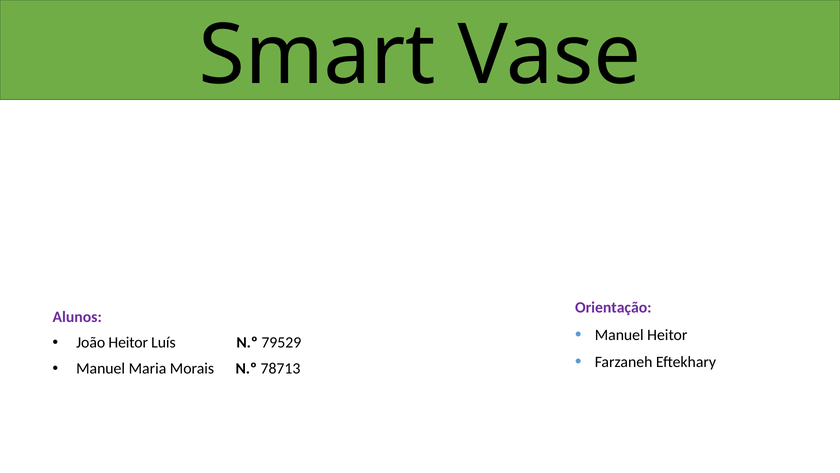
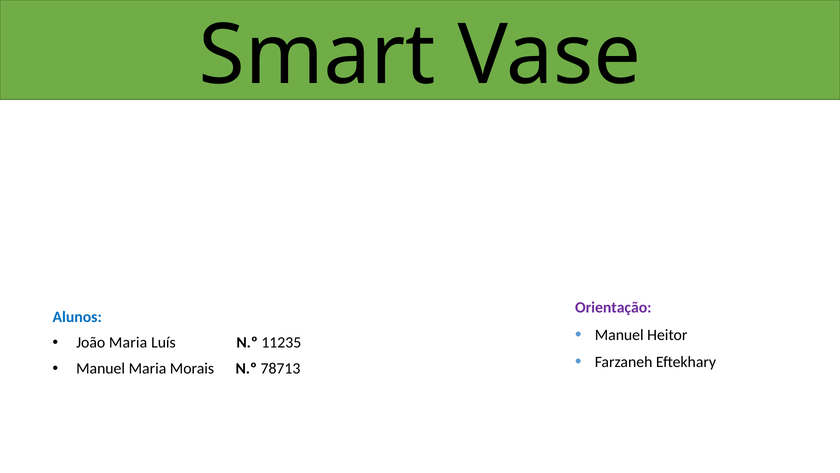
Alunos colour: purple -> blue (77, 317)
João Heitor: Heitor -> Maria (128, 342)
79529: 79529 -> 11235 (281, 342)
